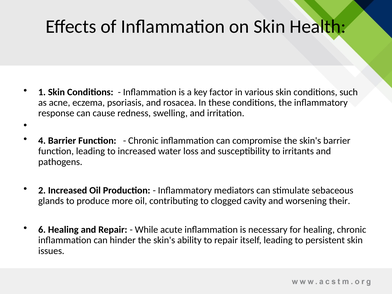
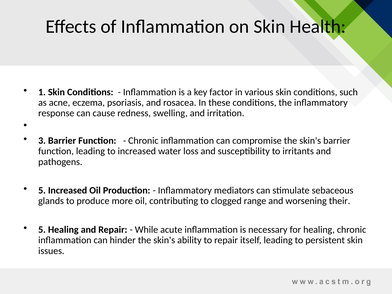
4: 4 -> 3 (42, 141)
2: 2 -> 5 (42, 190)
cavity: cavity -> range (255, 201)
6: 6 -> 5 (42, 230)
